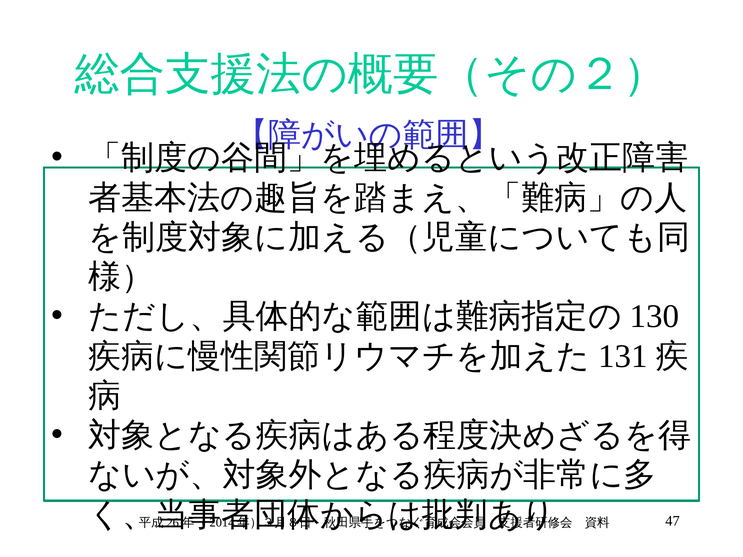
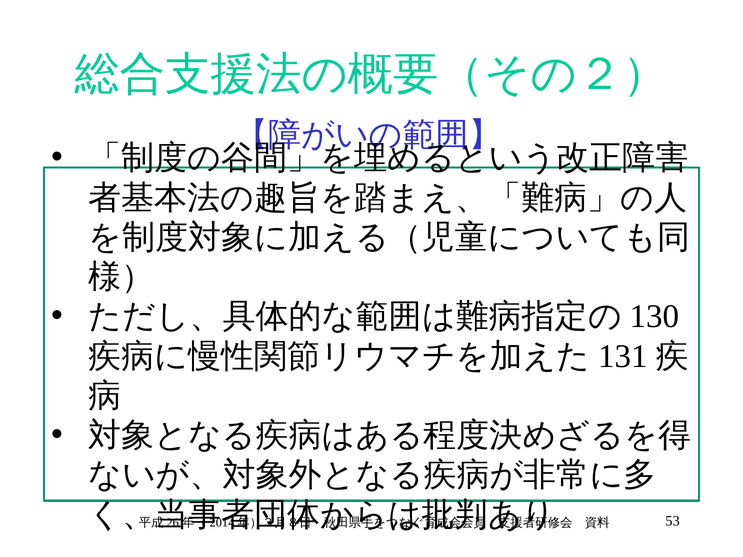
47: 47 -> 53 (673, 521)
